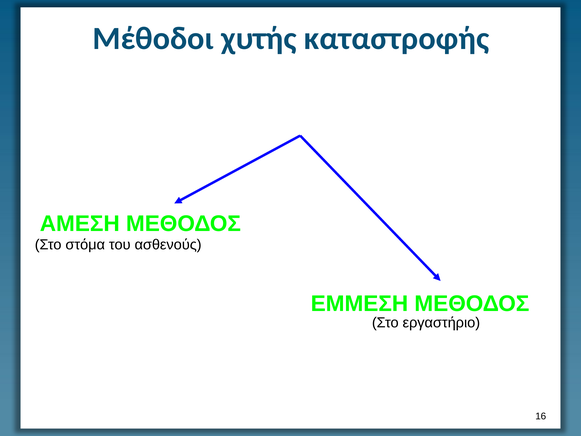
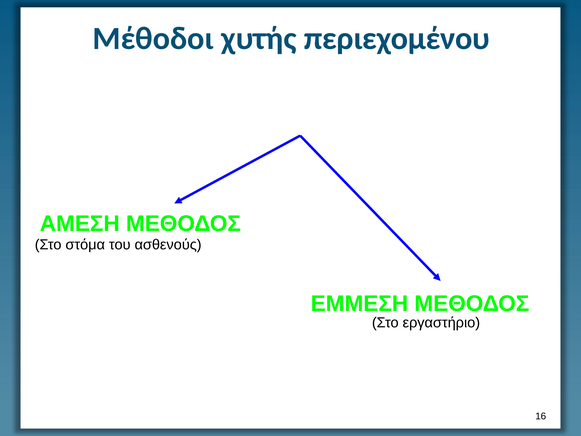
καταστροφής: καταστροφής -> περιεχομένου (397, 39)
